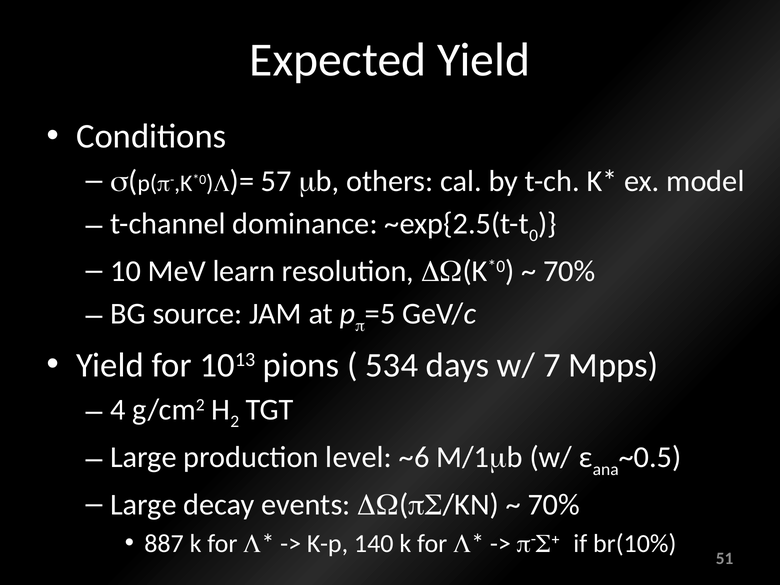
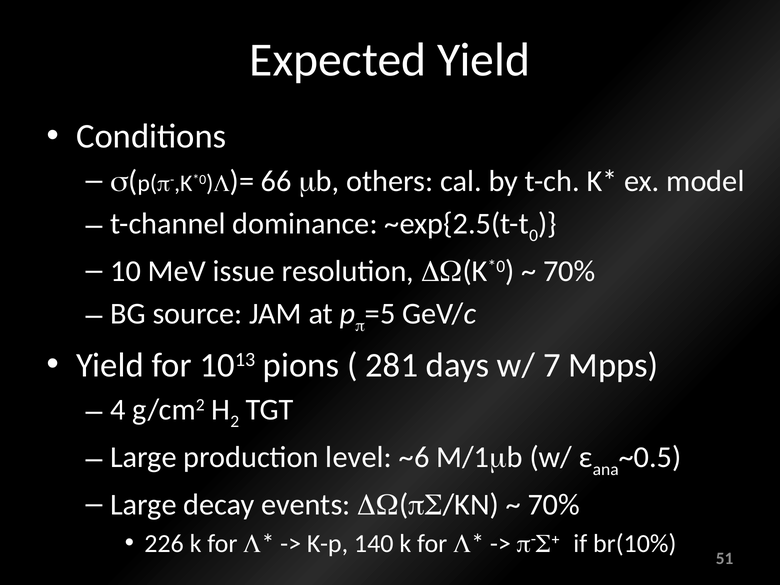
57: 57 -> 66 (276, 181)
learn: learn -> issue (244, 271)
534: 534 -> 281 (392, 365)
887: 887 -> 226 (164, 544)
